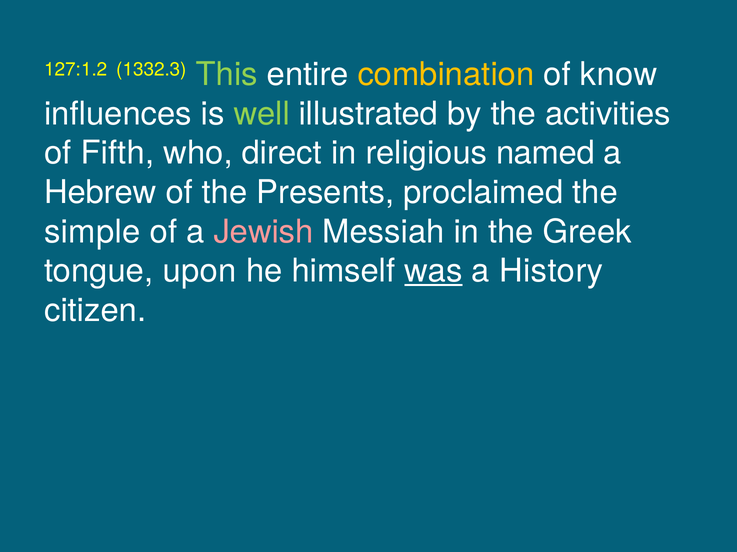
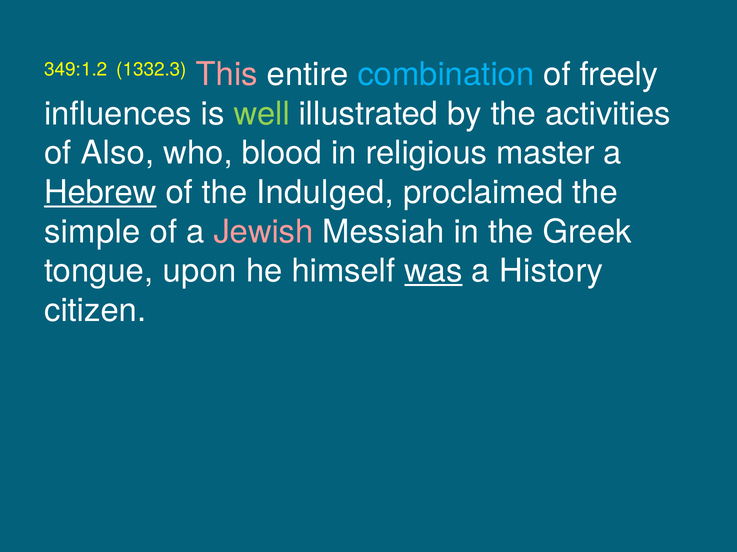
127:1.2: 127:1.2 -> 349:1.2 (76, 69)
This colour: light green -> pink (227, 75)
combination colour: yellow -> light blue (446, 75)
know: know -> freely (619, 75)
Fifth: Fifth -> Also (117, 153)
direct: direct -> blood (282, 153)
named: named -> master (545, 153)
Hebrew underline: none -> present (100, 193)
Presents: Presents -> Indulged (325, 193)
